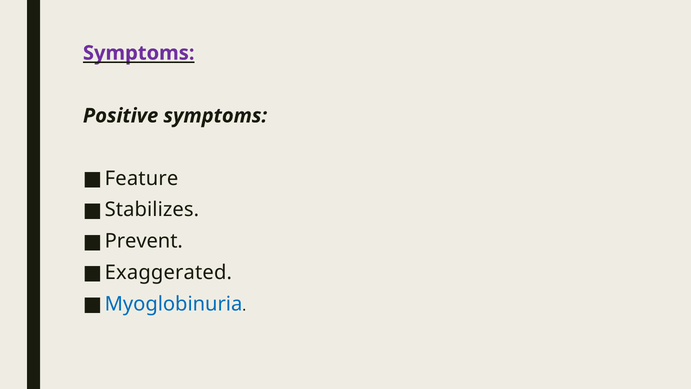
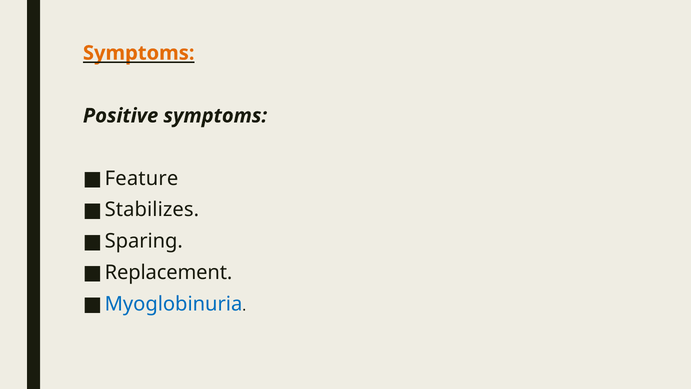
Symptoms colour: purple -> orange (139, 53)
Prevent: Prevent -> Sparing (144, 241)
Exaggerated: Exaggerated -> Replacement (169, 272)
